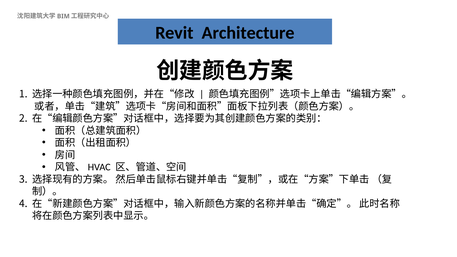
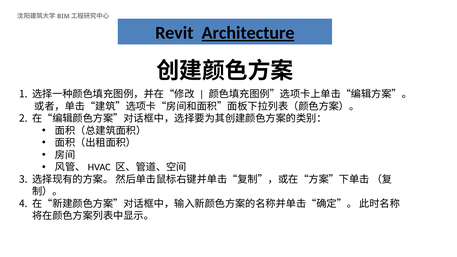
Architecture underline: none -> present (248, 33)
